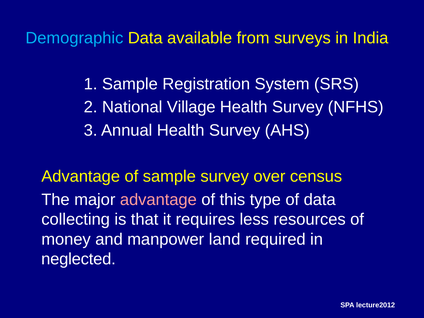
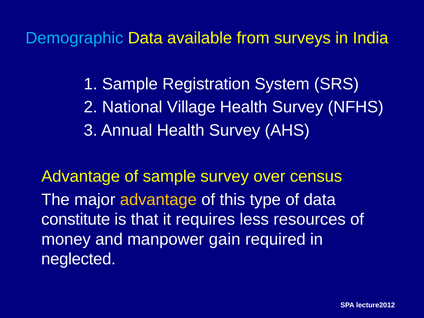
advantage colour: pink -> yellow (158, 200)
collecting: collecting -> constitute (76, 219)
land: land -> gain (225, 239)
